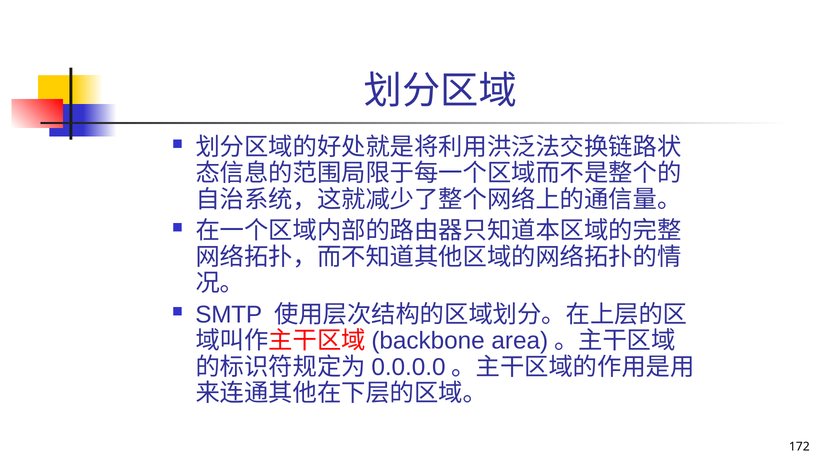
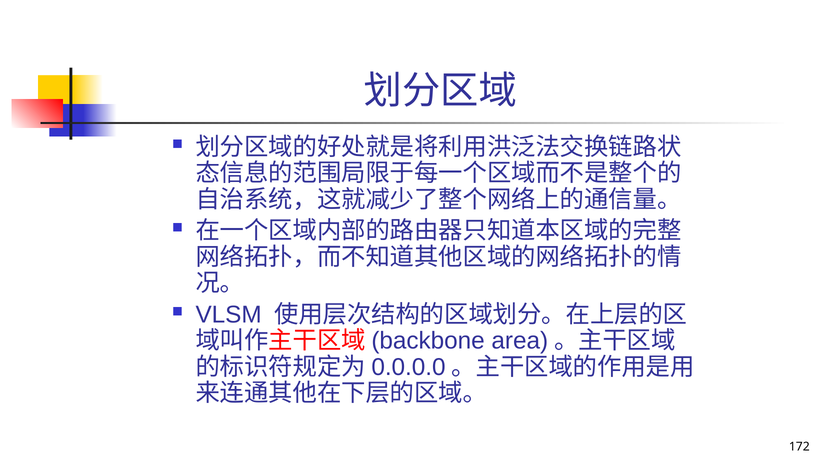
SMTP: SMTP -> VLSM (229, 315)
